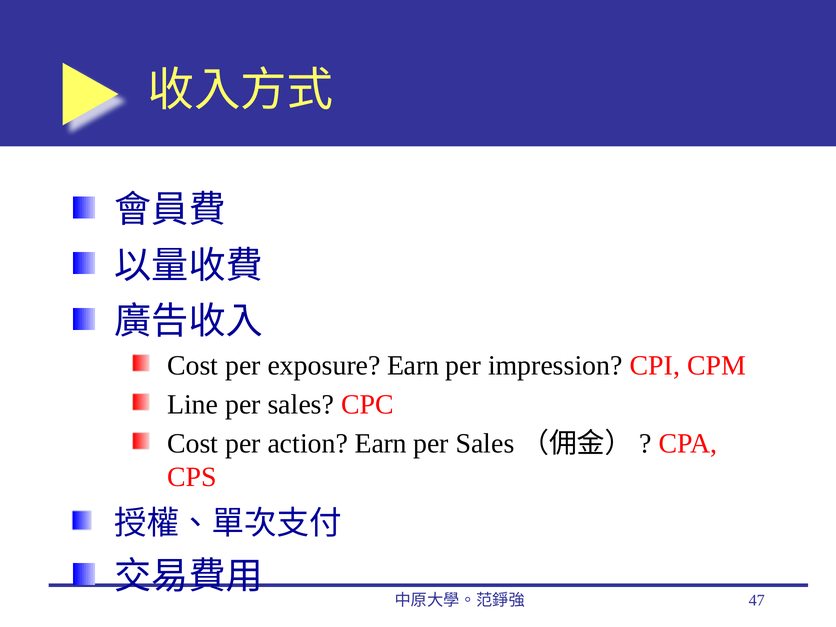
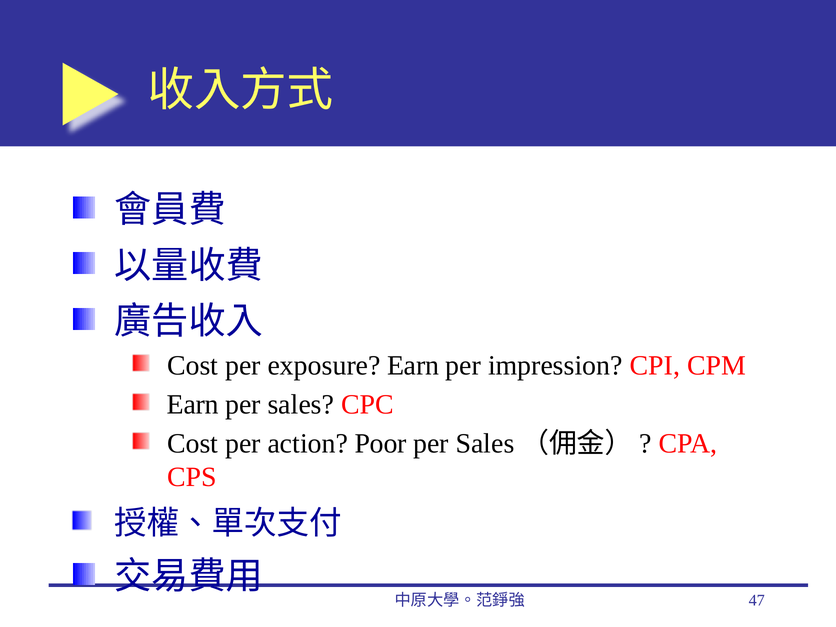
Line: Line -> Earn (193, 405)
action Earn: Earn -> Poor (381, 444)
